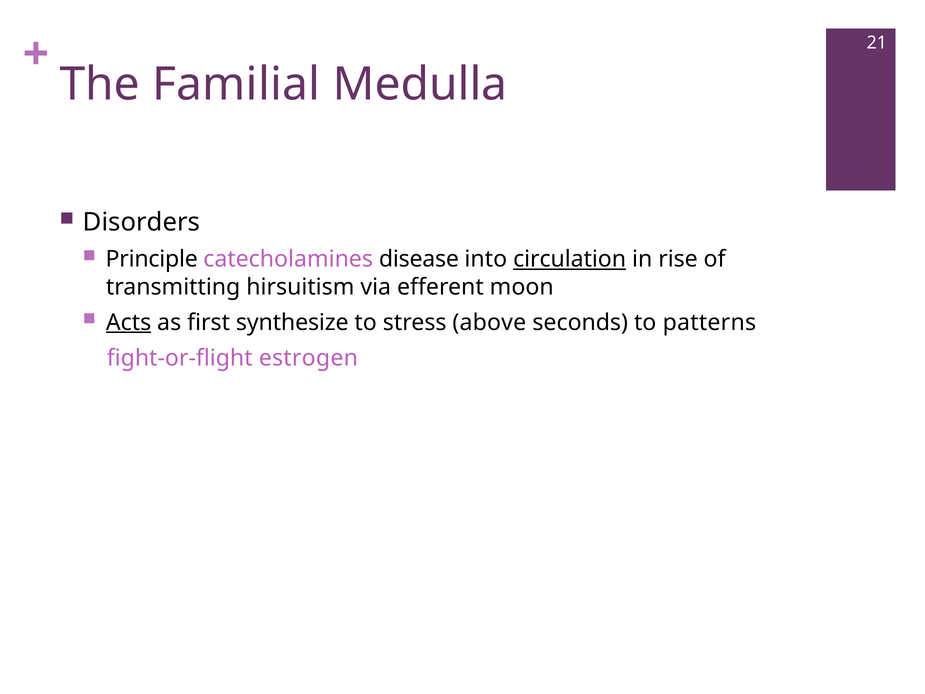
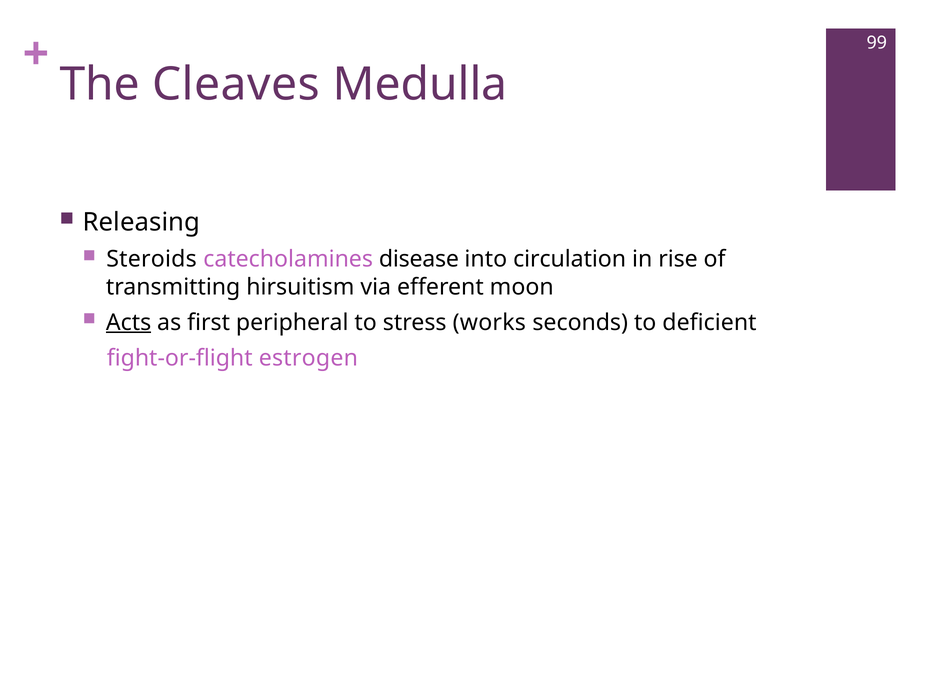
21: 21 -> 99 (877, 43)
Familial: Familial -> Cleaves (236, 85)
Disorders: Disorders -> Releasing (141, 222)
Principle: Principle -> Steroids (152, 259)
circulation underline: present -> none (570, 259)
synthesize: synthesize -> peripheral (292, 322)
above: above -> works (489, 322)
patterns: patterns -> deficient (709, 322)
